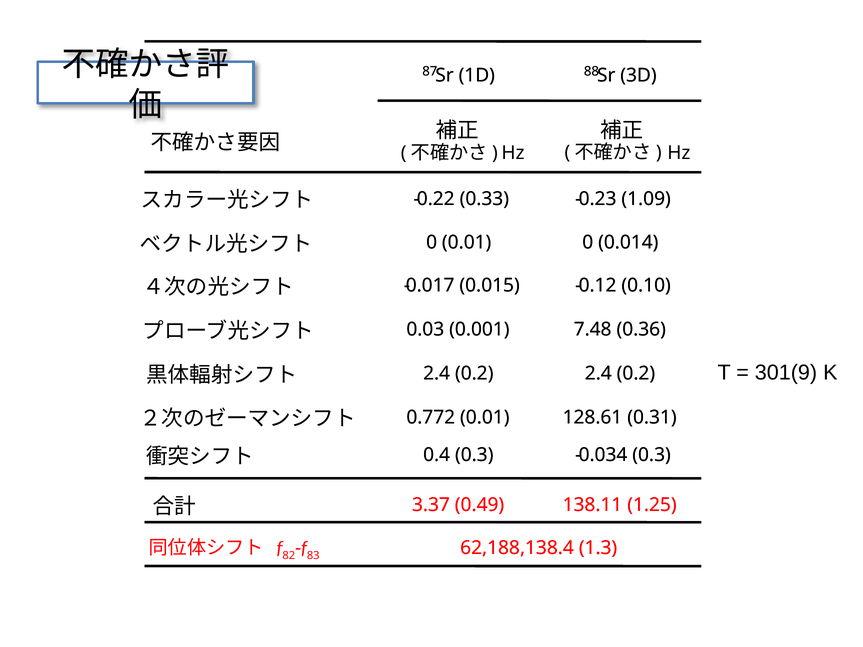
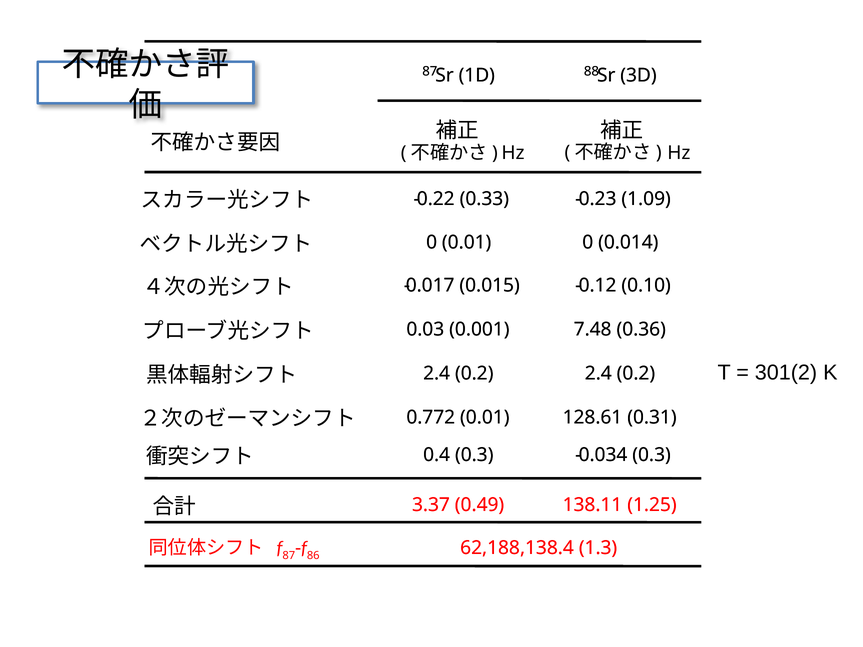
301(9: 301(9 -> 301(2 (786, 373)
82: 82 -> 87 (289, 556)
83: 83 -> 86 (313, 556)
